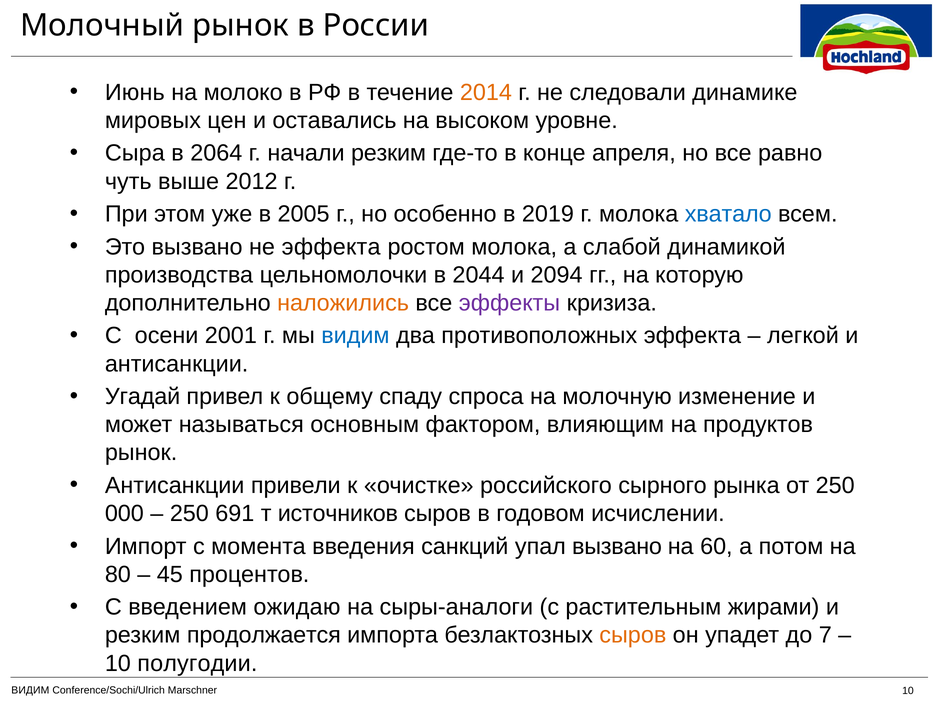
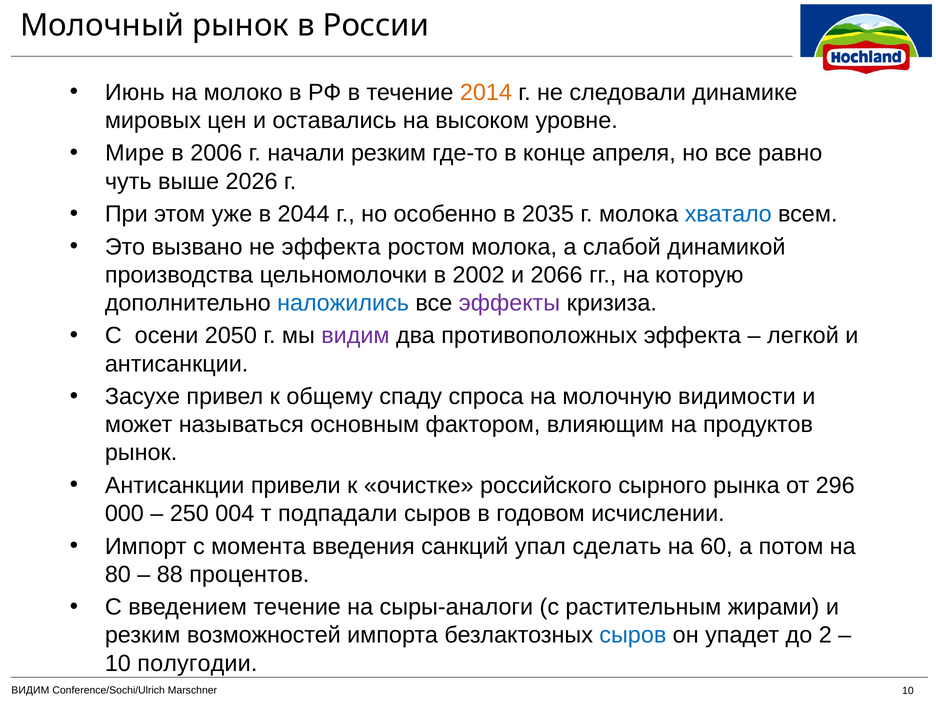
Сыра: Сыра -> Мире (135, 153)
2064: 2064 -> 2006 (216, 153)
2012: 2012 -> 2026 (252, 181)
2005: 2005 -> 2044 (304, 214)
2019: 2019 -> 2035 (548, 214)
2044: 2044 -> 2002 (479, 275)
2094: 2094 -> 2066 (557, 275)
наложились colour: orange -> blue (343, 303)
2001: 2001 -> 2050 (231, 336)
видим colour: blue -> purple (355, 336)
Угадай: Угадай -> Засухе (142, 397)
изменение: изменение -> видимости (737, 397)
от 250: 250 -> 296 (835, 485)
691: 691 -> 004 (235, 514)
источников: источников -> подпадали (338, 514)
упал вызвано: вызвано -> сделать (617, 546)
45: 45 -> 88 (170, 574)
введением ожидаю: ожидаю -> течение (297, 607)
продолжается: продолжается -> возможностей (264, 635)
сыров colour: orange -> blue (633, 635)
7: 7 -> 2 (825, 635)
